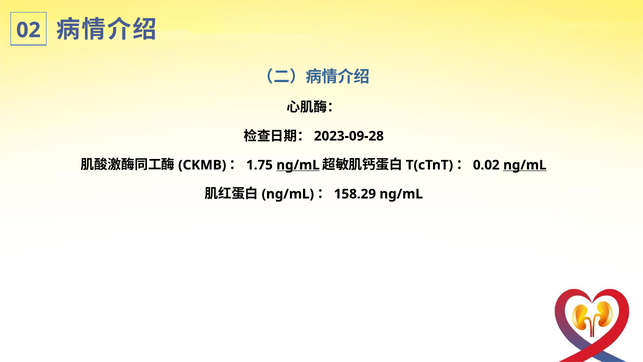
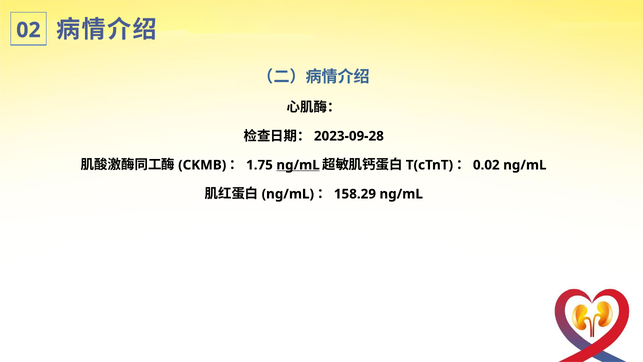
ng/mL underline: present -> none (525, 165)
